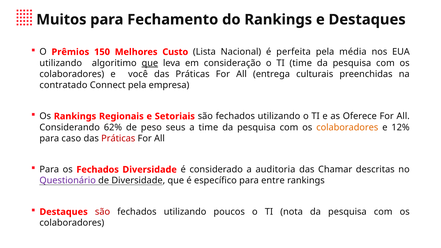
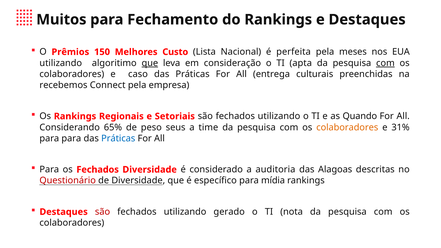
média: média -> meses (353, 52)
TI time: time -> apta (301, 63)
com underline: none -> present (385, 63)
você: você -> caso (138, 74)
contratado: contratado -> recebemos (63, 85)
Oferece: Oferece -> Quando (360, 116)
62%: 62% -> 65% (113, 127)
12%: 12% -> 31% (401, 127)
para caso: caso -> para (71, 138)
Práticas colour: red -> blue (118, 138)
Chamar: Chamar -> Alagoas (335, 170)
Questionário colour: purple -> red (68, 181)
entre: entre -> mídia (273, 181)
poucos: poucos -> gerado (229, 212)
